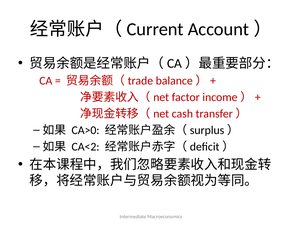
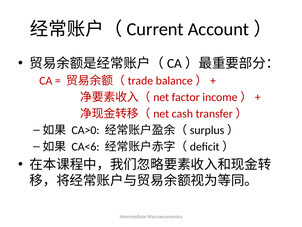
CA<2: CA<2 -> CA<6 (86, 146)
